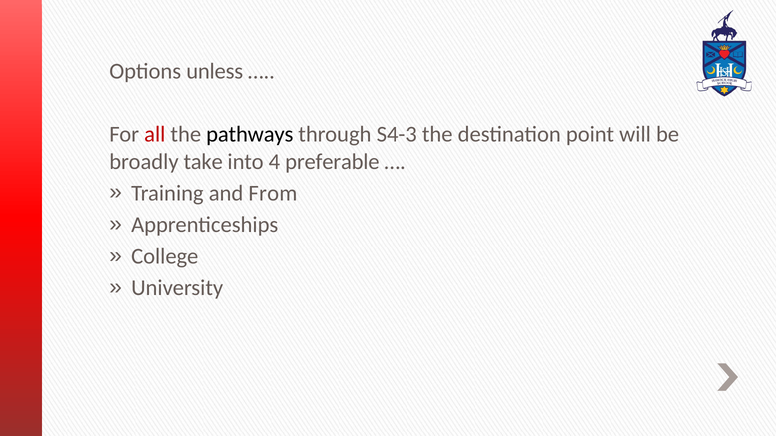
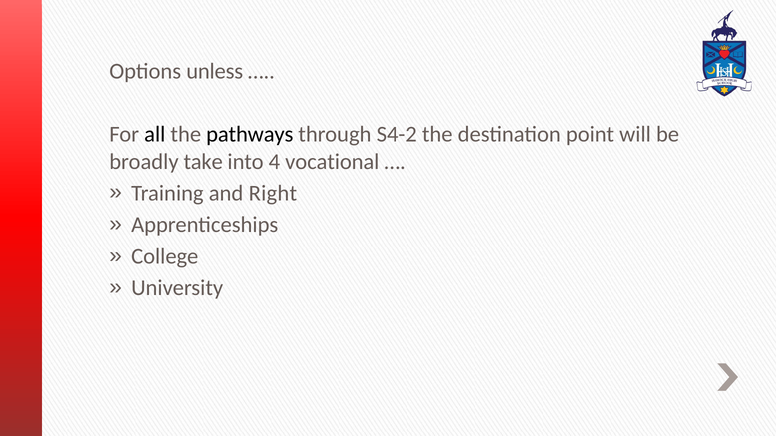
all colour: red -> black (155, 135)
S4-3: S4-3 -> S4-2 (397, 135)
preferable: preferable -> vocational (332, 162)
From: From -> Right (273, 193)
